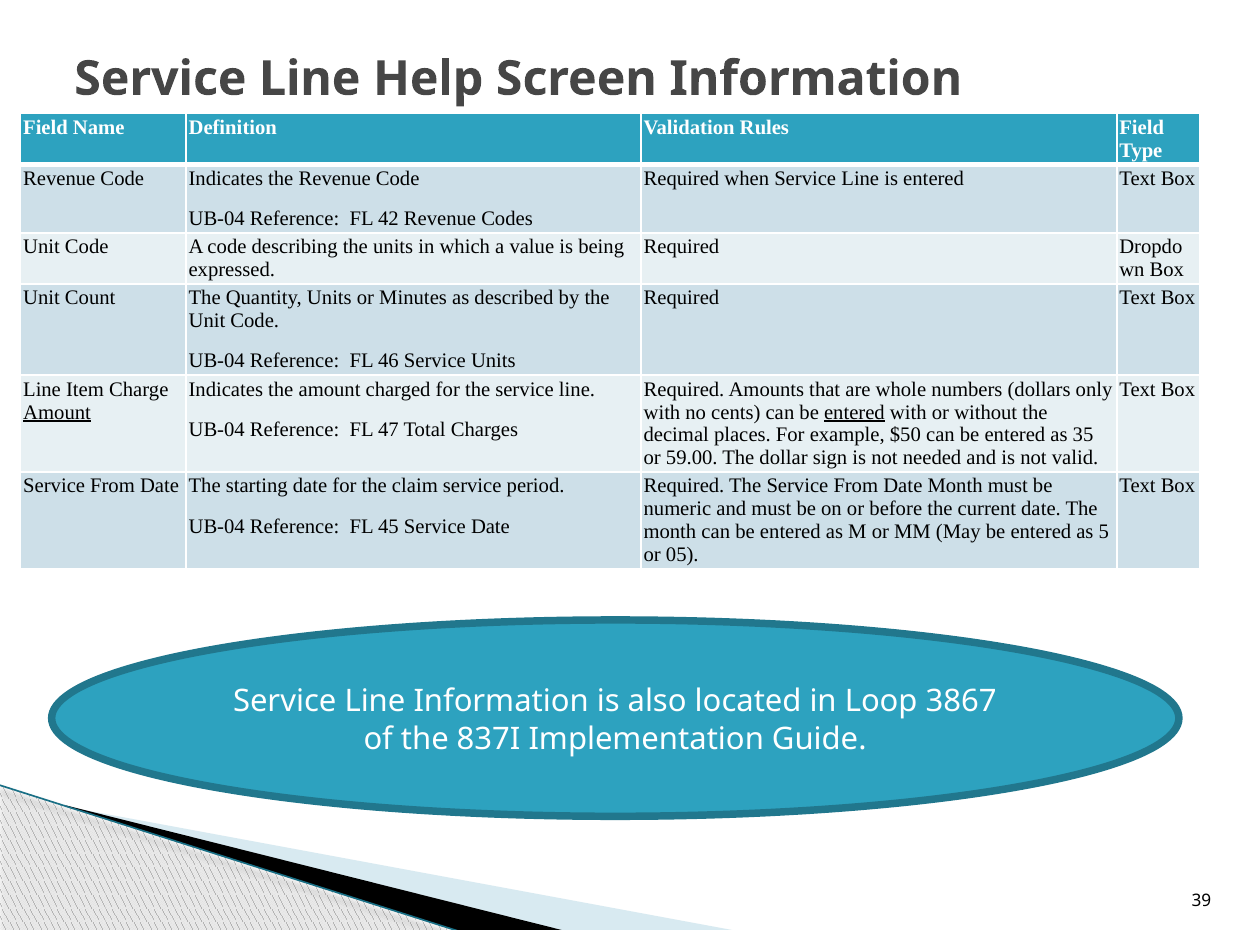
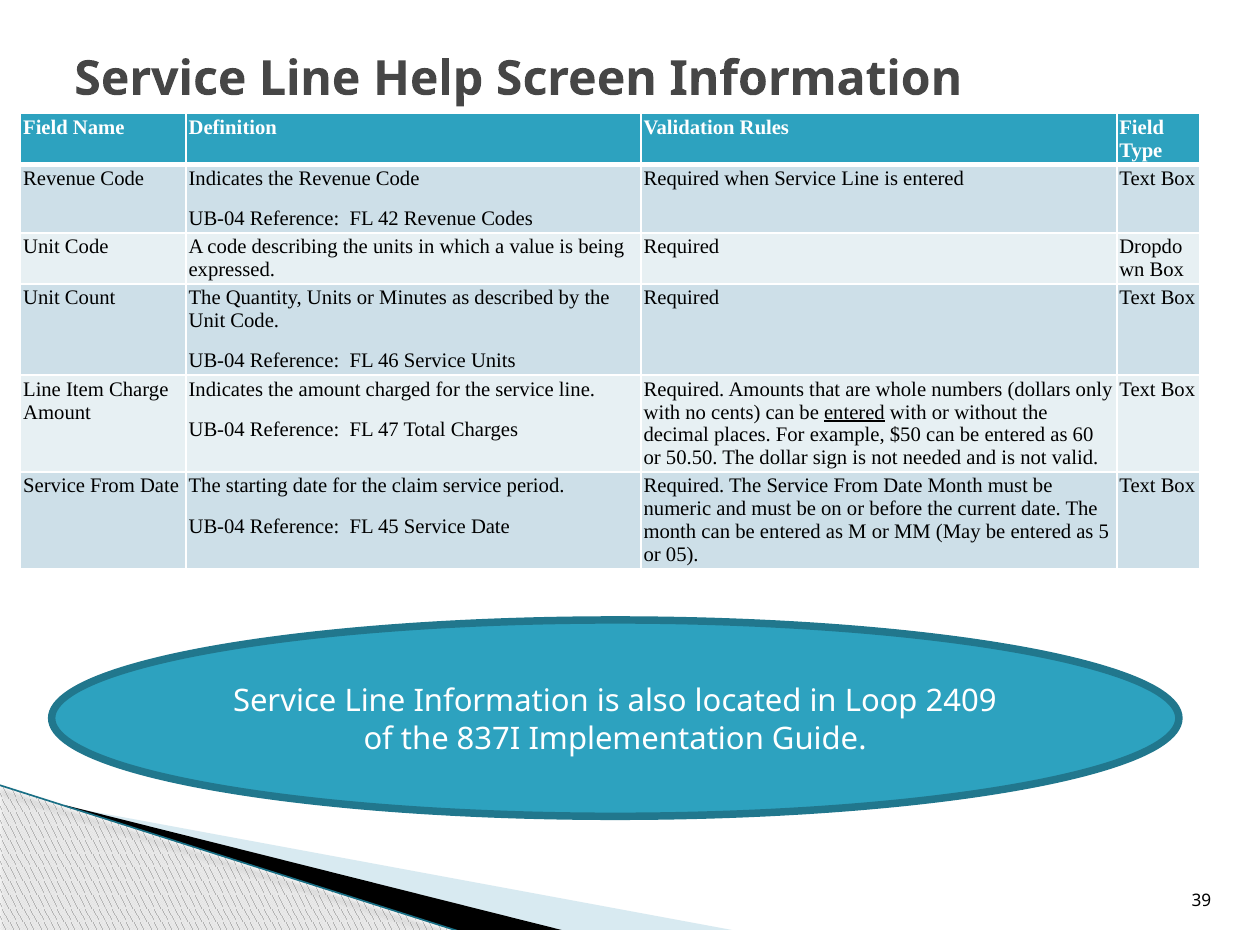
Amount underline: present -> none (57, 413)
35: 35 -> 60 (1083, 435)
59.00: 59.00 -> 50.50 (692, 458)
3867: 3867 -> 2409 (961, 702)
